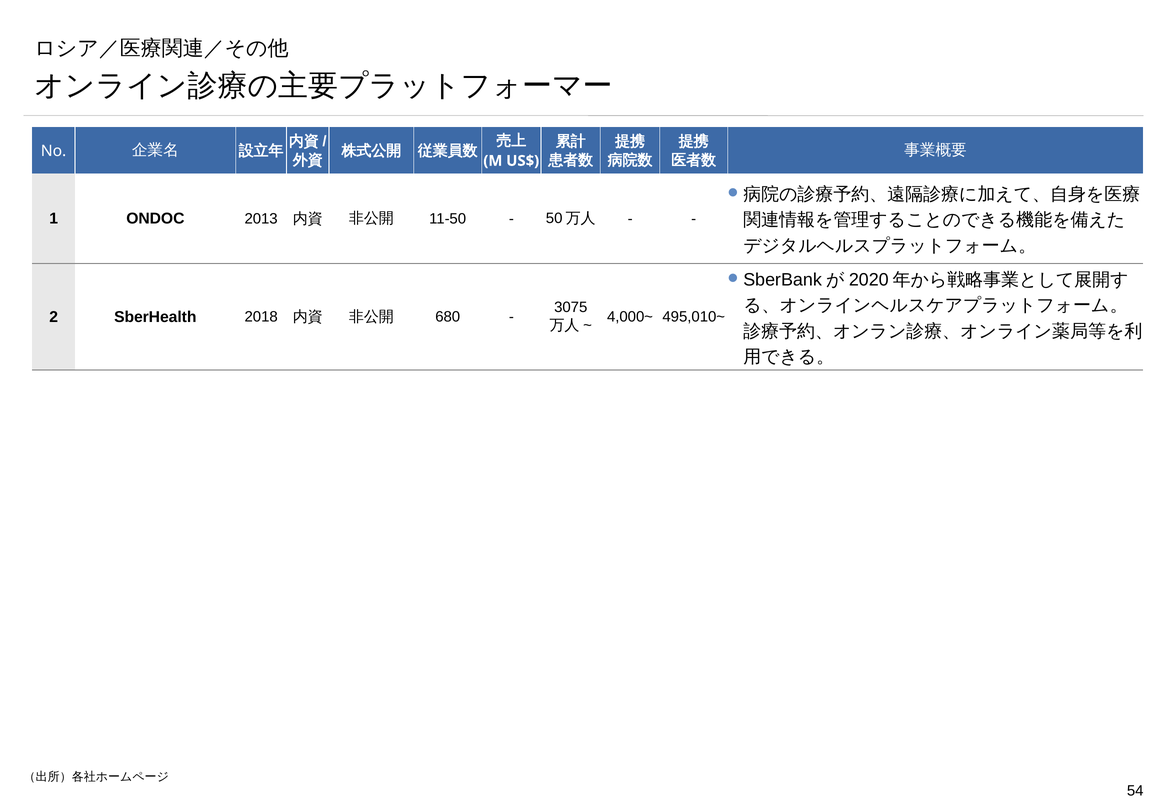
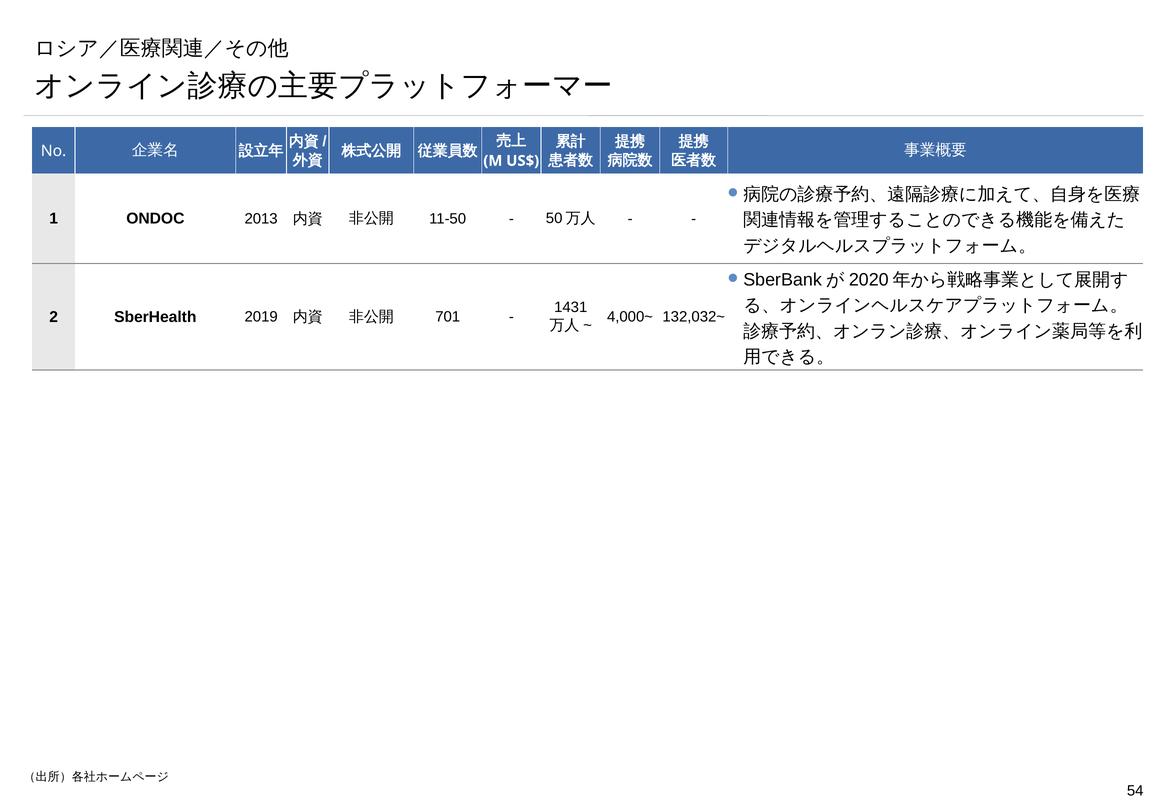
3075: 3075 -> 1431 (571, 307)
2018: 2018 -> 2019 (261, 317)
680: 680 -> 701 (448, 317)
495,010~: 495,010~ -> 132,032~ (694, 317)
